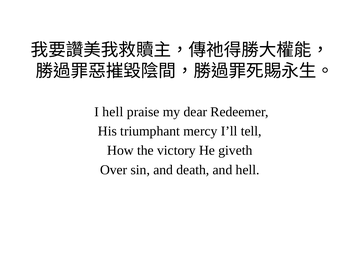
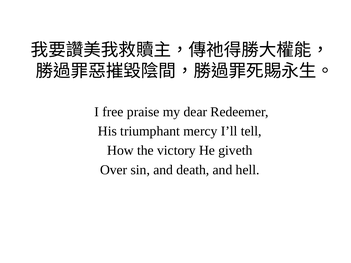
I hell: hell -> free (113, 112)
